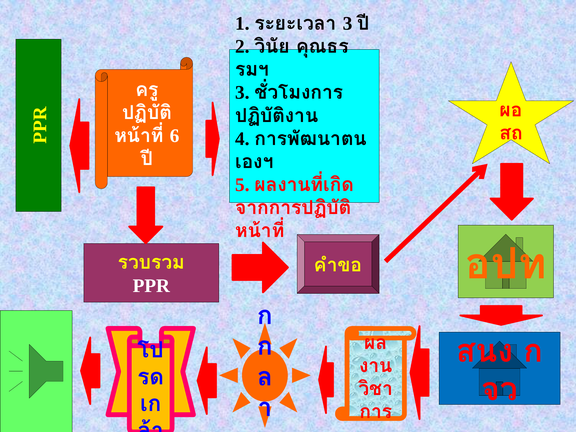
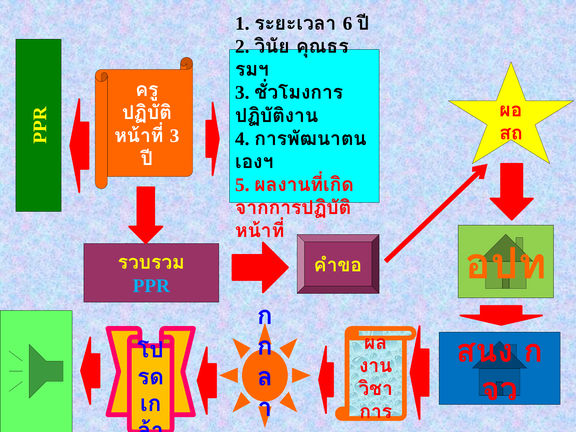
3: 3 -> 6 (348, 24)
6: 6 -> 3 (175, 136)
PPR colour: white -> light blue (151, 286)
